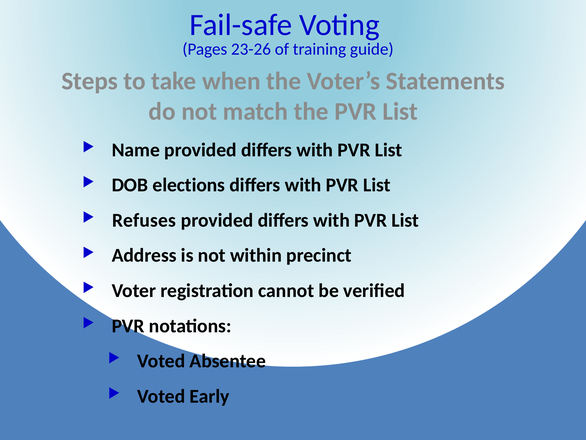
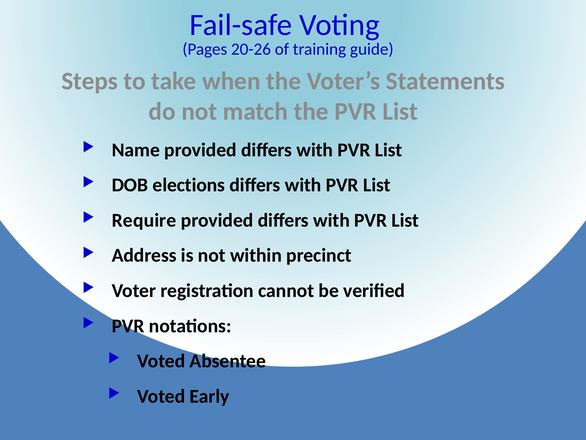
23-26: 23-26 -> 20-26 (251, 49)
Refuses: Refuses -> Require (144, 220)
